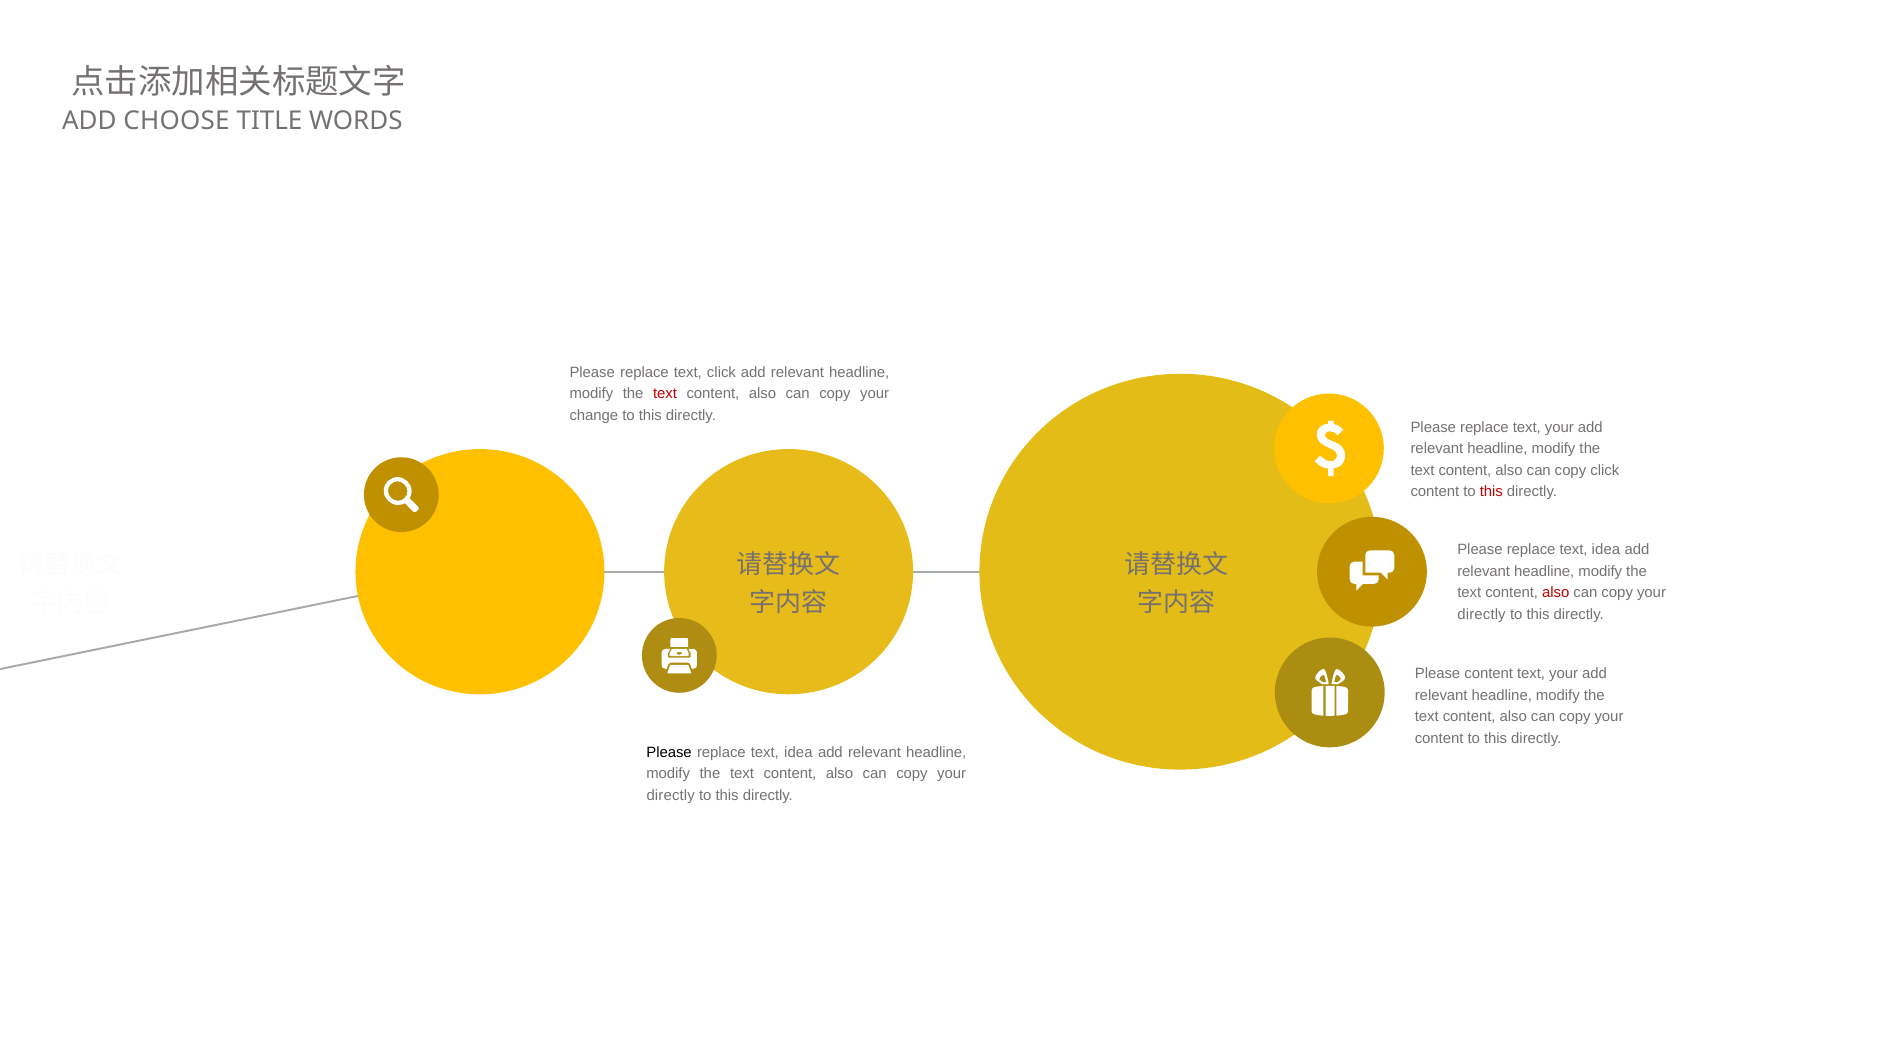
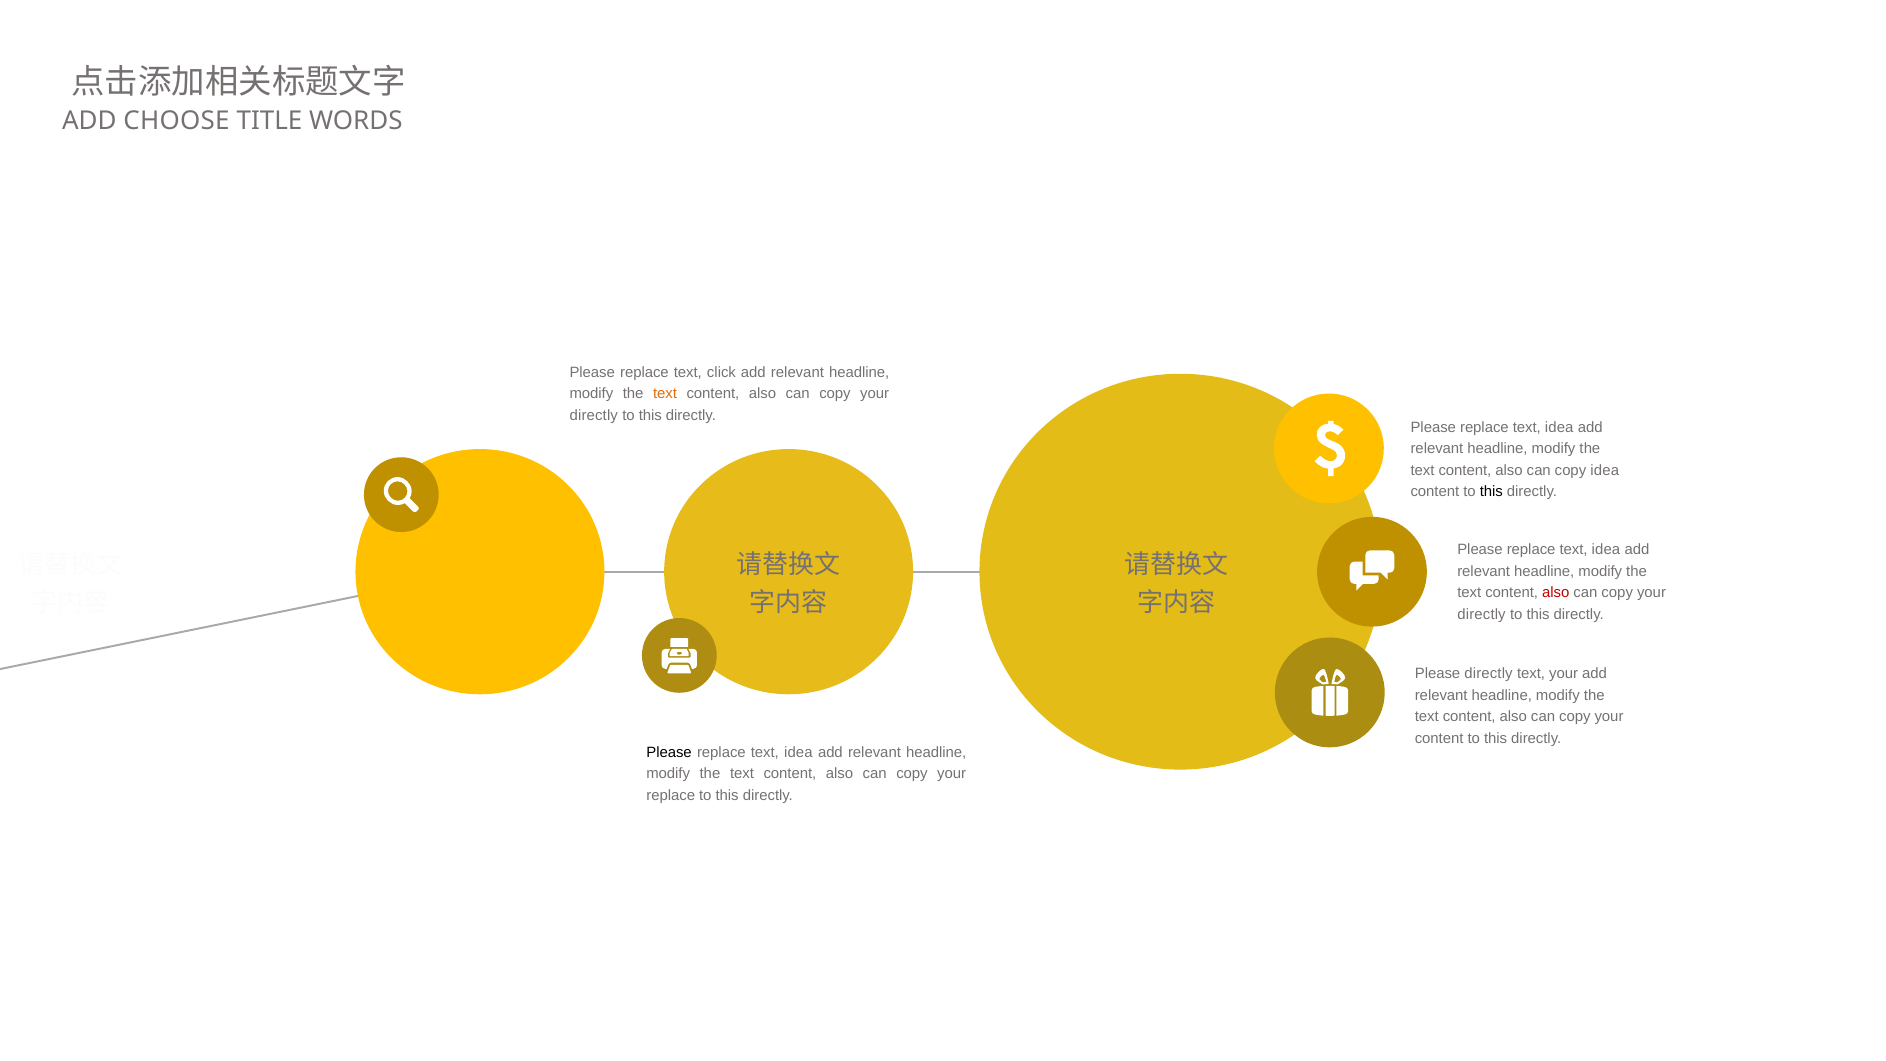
text colour: red -> orange (665, 394)
change: change -> directly (594, 415)
your: your -> idea (1559, 427)
copy click: click -> idea (1605, 470)
this colour: red -> black (1491, 492)
Please content: content -> directly (1489, 674)
directly: directly -> replace (671, 795)
